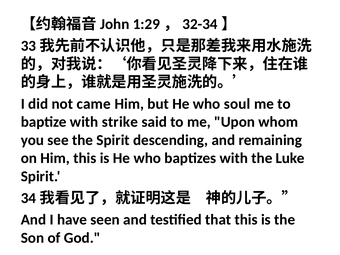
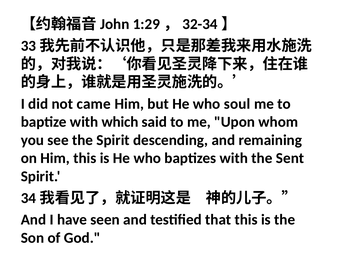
strike: strike -> which (120, 122)
Luke: Luke -> Sent (290, 158)
